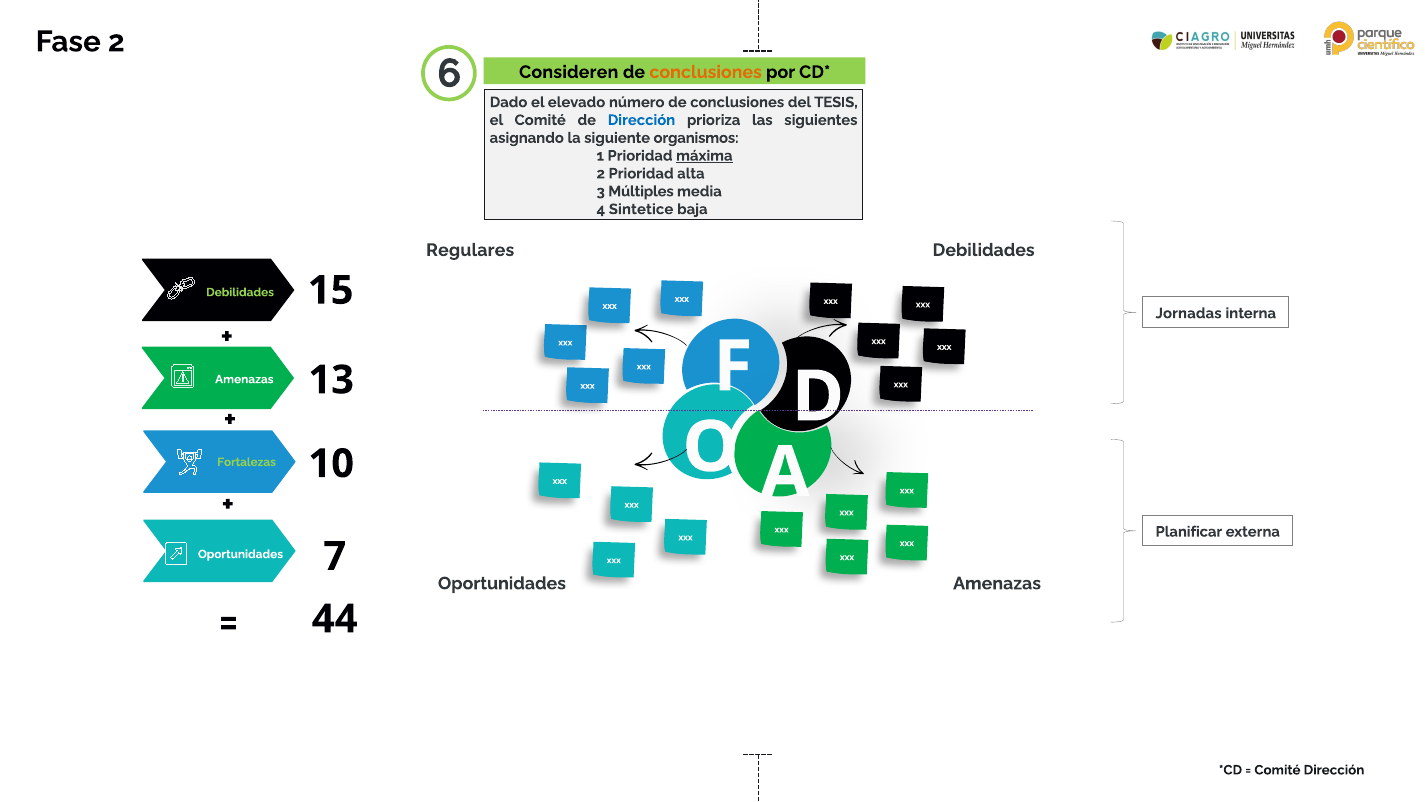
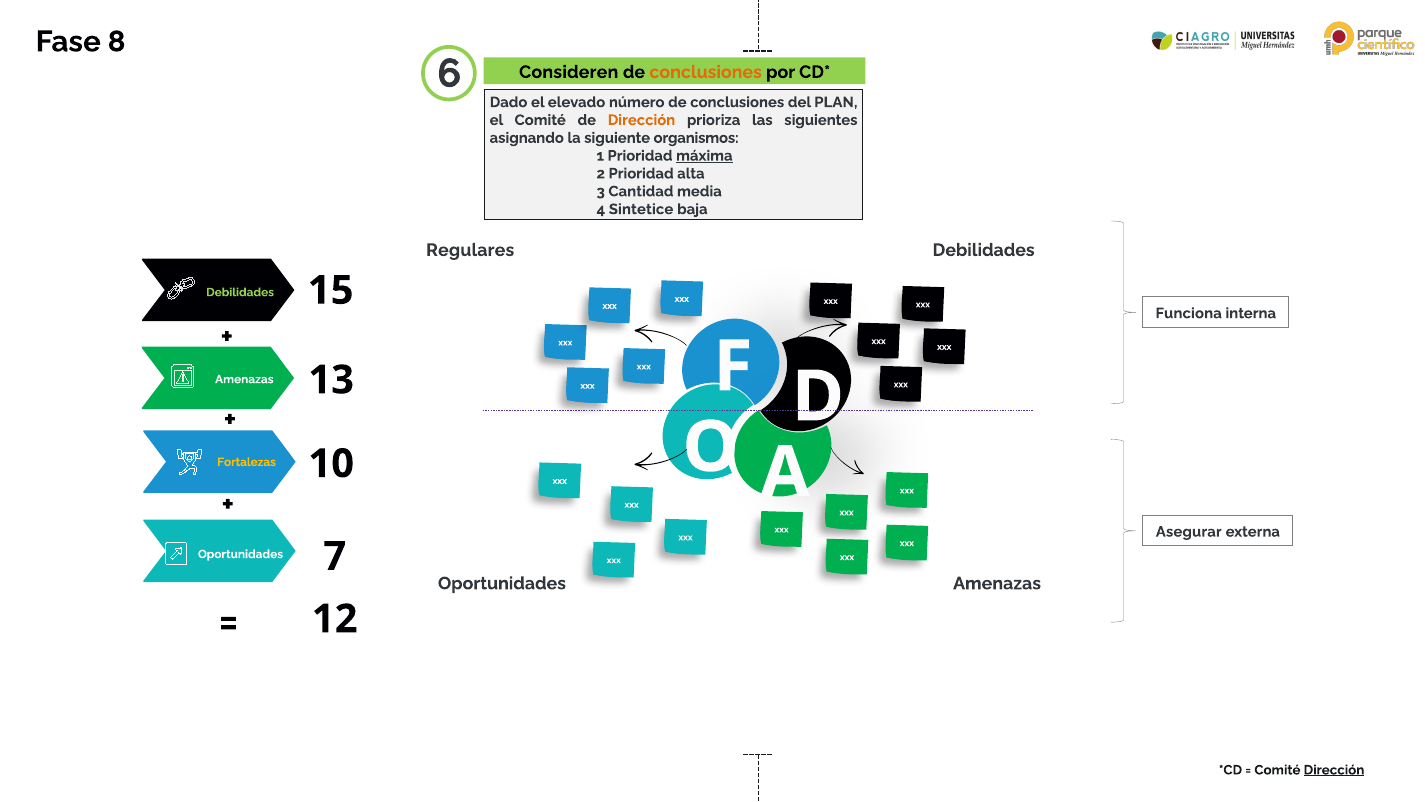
Fase 2: 2 -> 8 (117, 42)
TESIS: TESIS -> PLAN (836, 102)
Dirección colour: blue -> orange (641, 120)
Múltiples: Múltiples -> Cantidad (641, 191)
Jornadas: Jornadas -> Funciona (1189, 313)
Fortalezas colour: light green -> yellow (247, 462)
Planificar: Planificar -> Asegurar (1189, 532)
44: 44 -> 12 (335, 619)
Dirección underline: none -> present (1334, 770)
